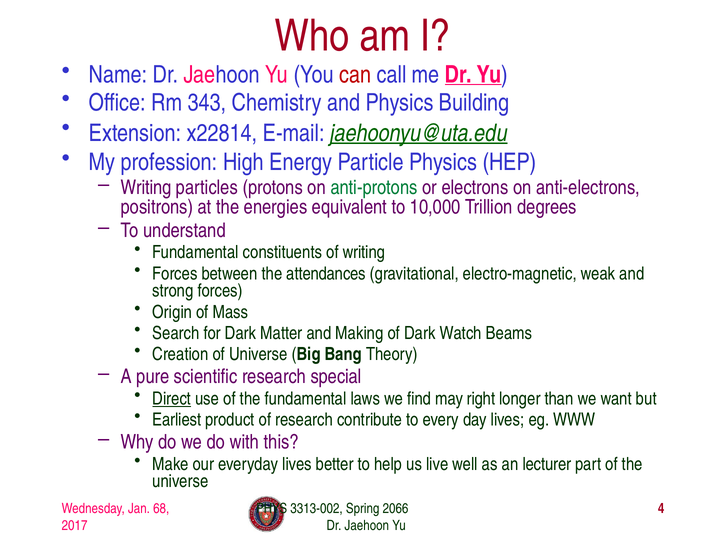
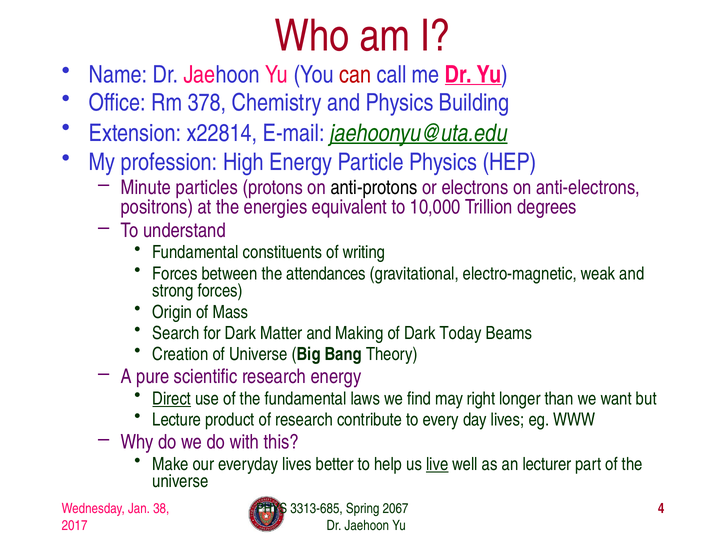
343: 343 -> 378 (207, 103)
Writing: Writing -> Minute (146, 188)
anti-protons colour: green -> black (374, 188)
Watch: Watch -> Today (461, 333)
research special: special -> energy (336, 377)
Earliest: Earliest -> Lecture (177, 420)
live underline: none -> present (437, 464)
68: 68 -> 38 (161, 509)
3313-002: 3313-002 -> 3313-685 (317, 509)
2066: 2066 -> 2067 (396, 509)
